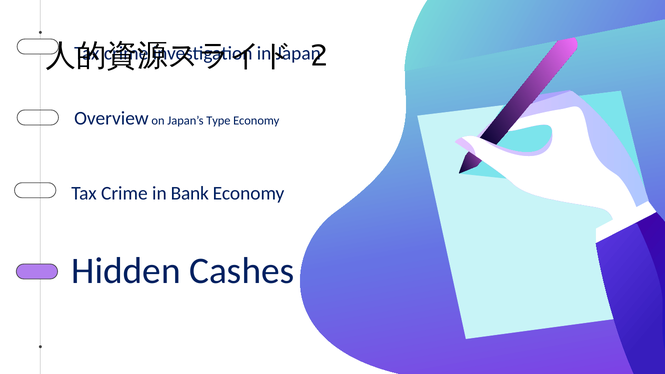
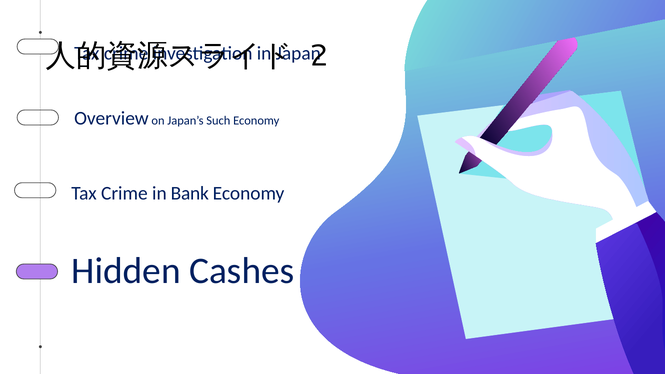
Type: Type -> Such (218, 121)
